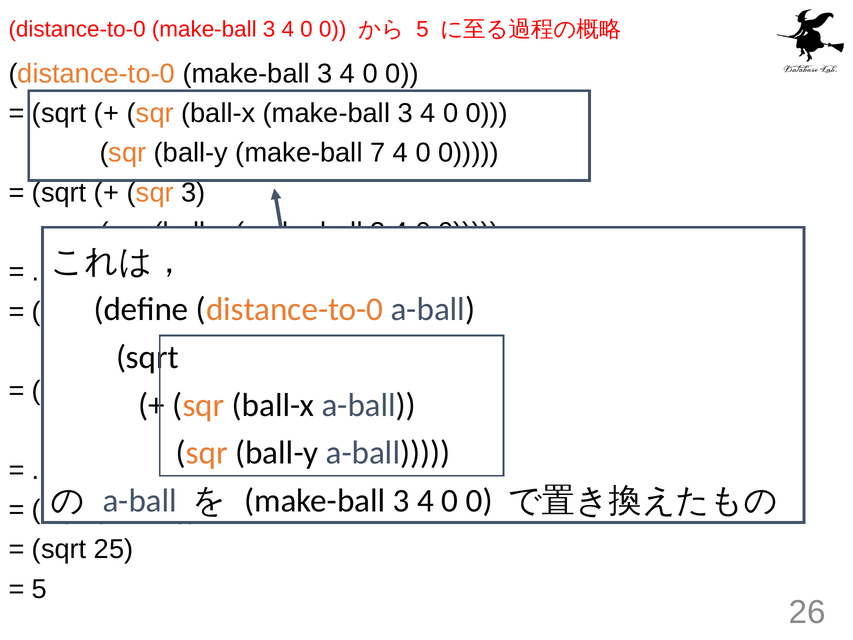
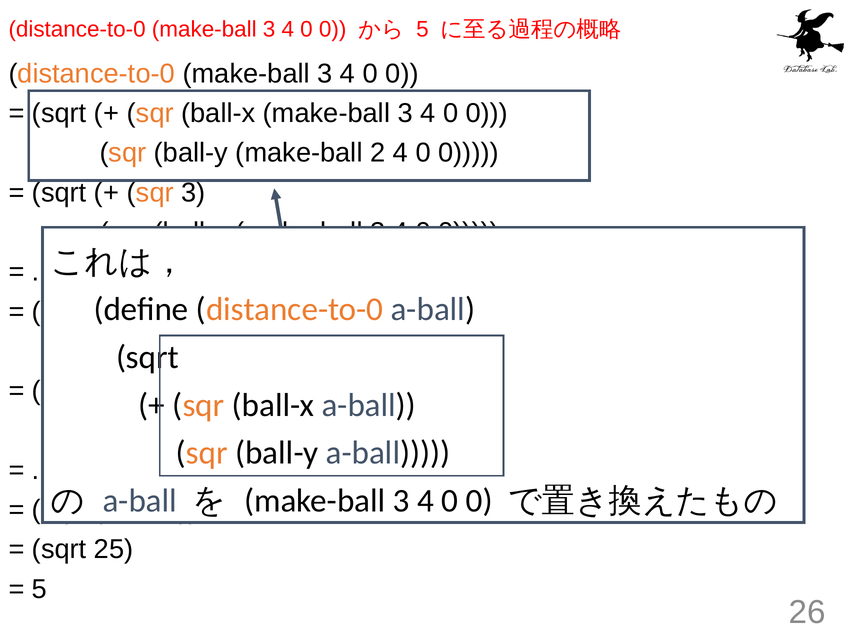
7: 7 -> 2 (378, 153)
